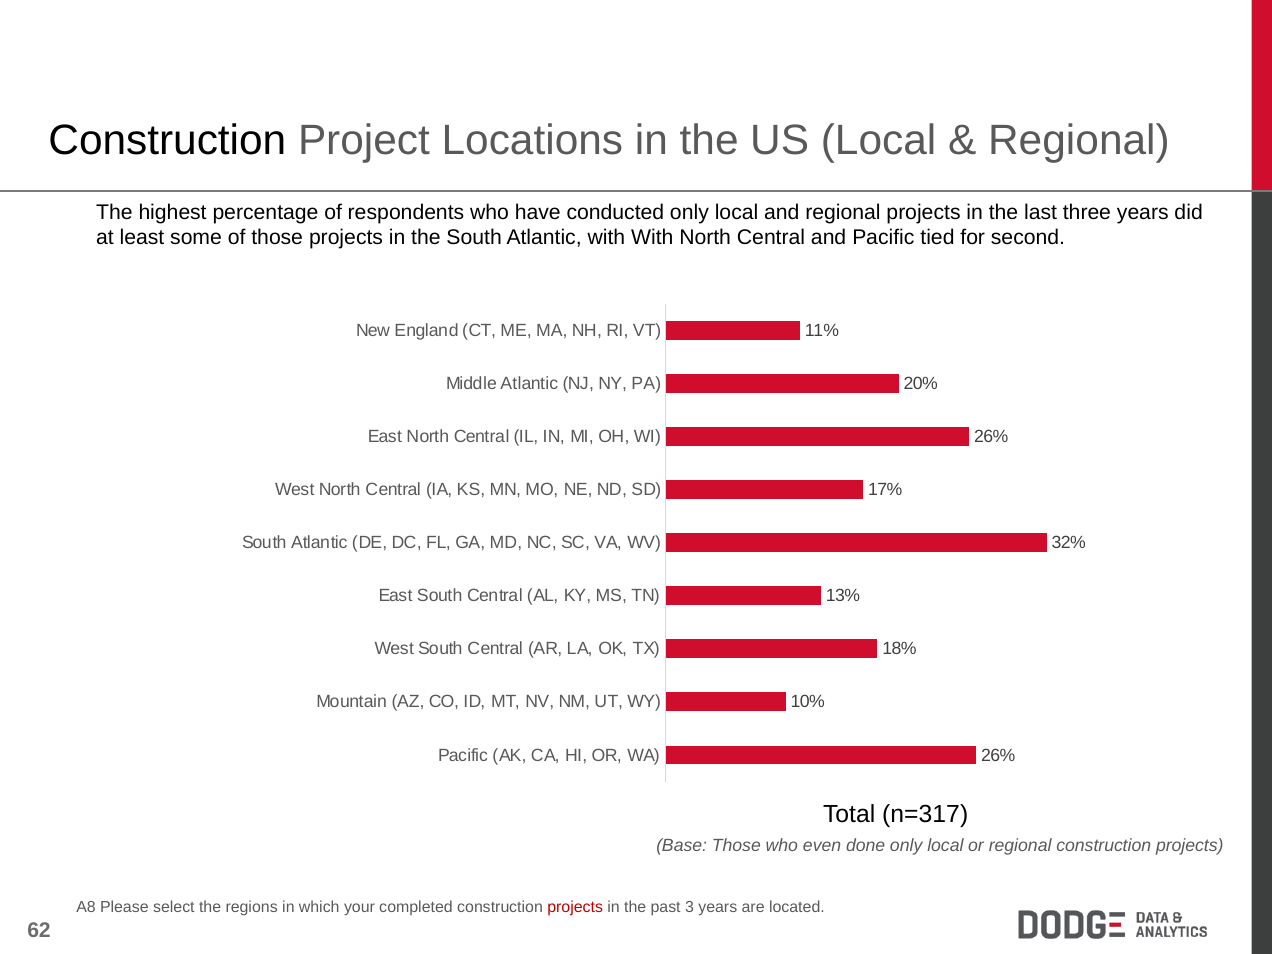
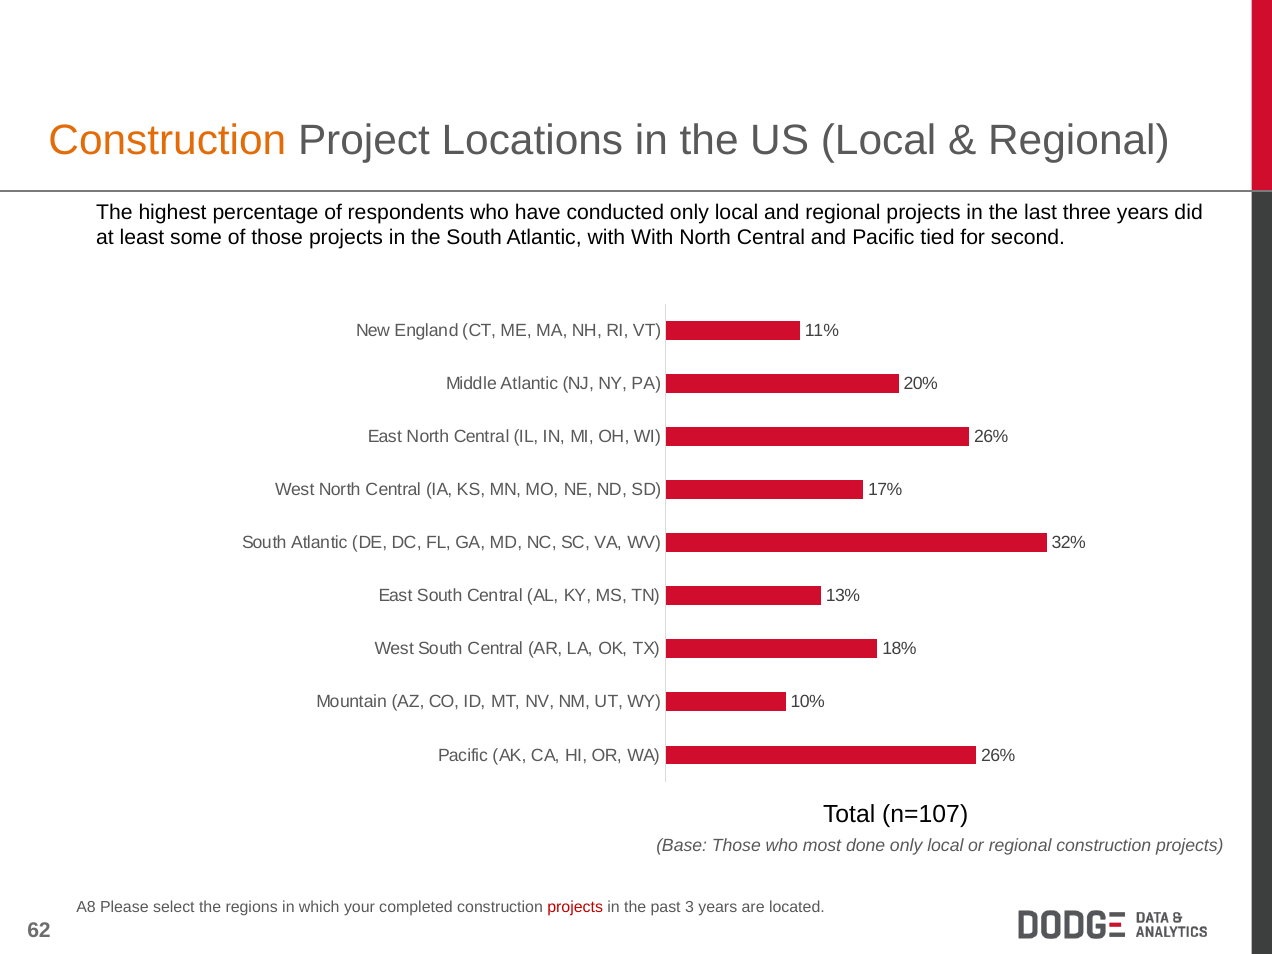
Construction colour: black -> orange (167, 141)
n=317: n=317 -> n=107 (925, 814)
even: even -> most (822, 845)
